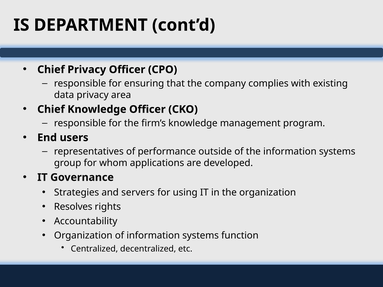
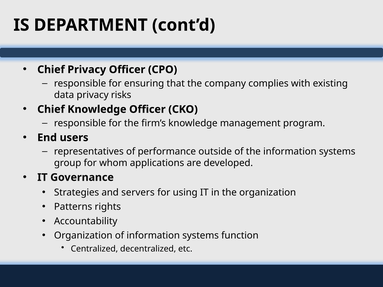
area: area -> risks (121, 95)
Resolves: Resolves -> Patterns (73, 207)
